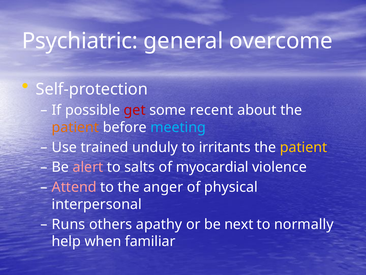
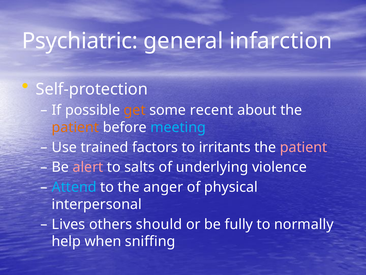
overcome: overcome -> infarction (281, 41)
get colour: red -> orange (135, 110)
unduly: unduly -> factors (155, 147)
patient colour: yellow -> pink (304, 147)
myocardial: myocardial -> underlying (212, 167)
Attend colour: pink -> light blue (74, 187)
Runs: Runs -> Lives (69, 224)
apathy: apathy -> should (159, 224)
next: next -> fully (239, 224)
familiar: familiar -> sniffing (150, 241)
